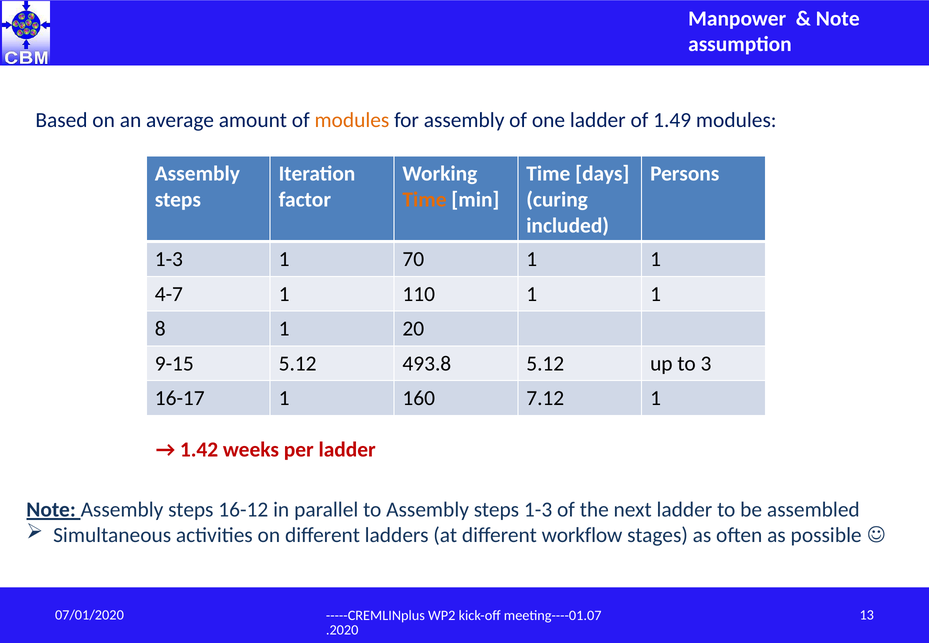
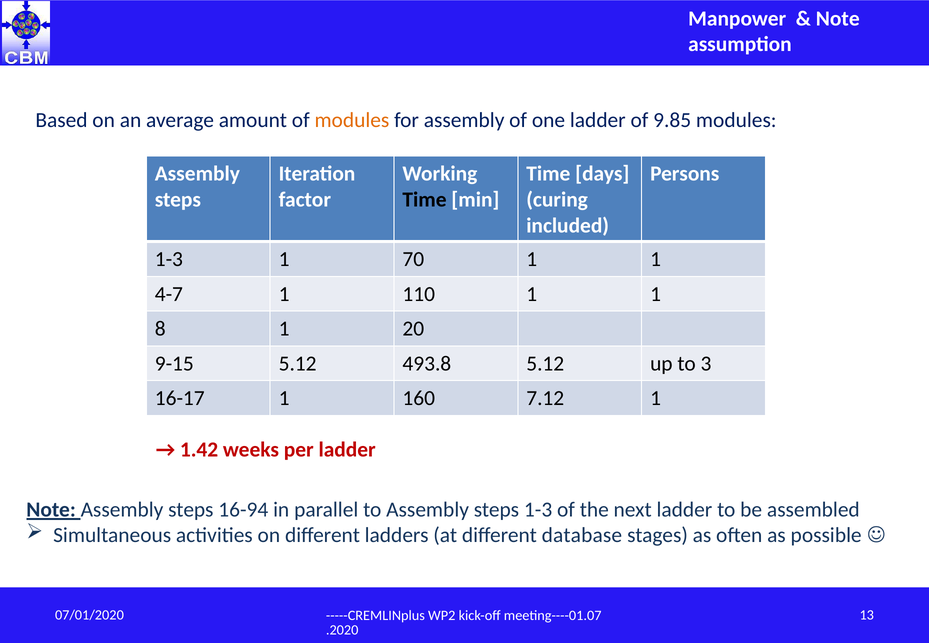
1.49: 1.49 -> 9.85 (672, 120)
Time colour: orange -> black (425, 200)
16-12: 16-12 -> 16-94 (243, 510)
workflow: workflow -> database (582, 535)
